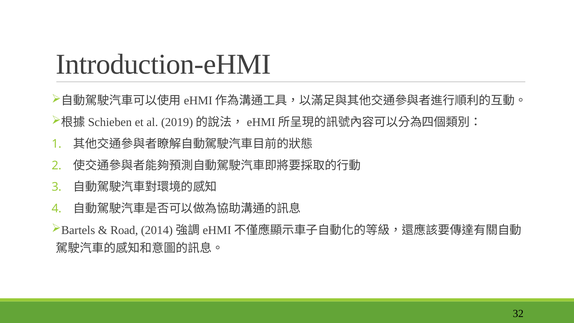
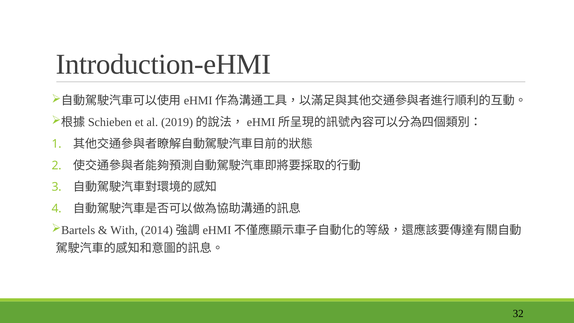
Road: Road -> With (124, 230)
